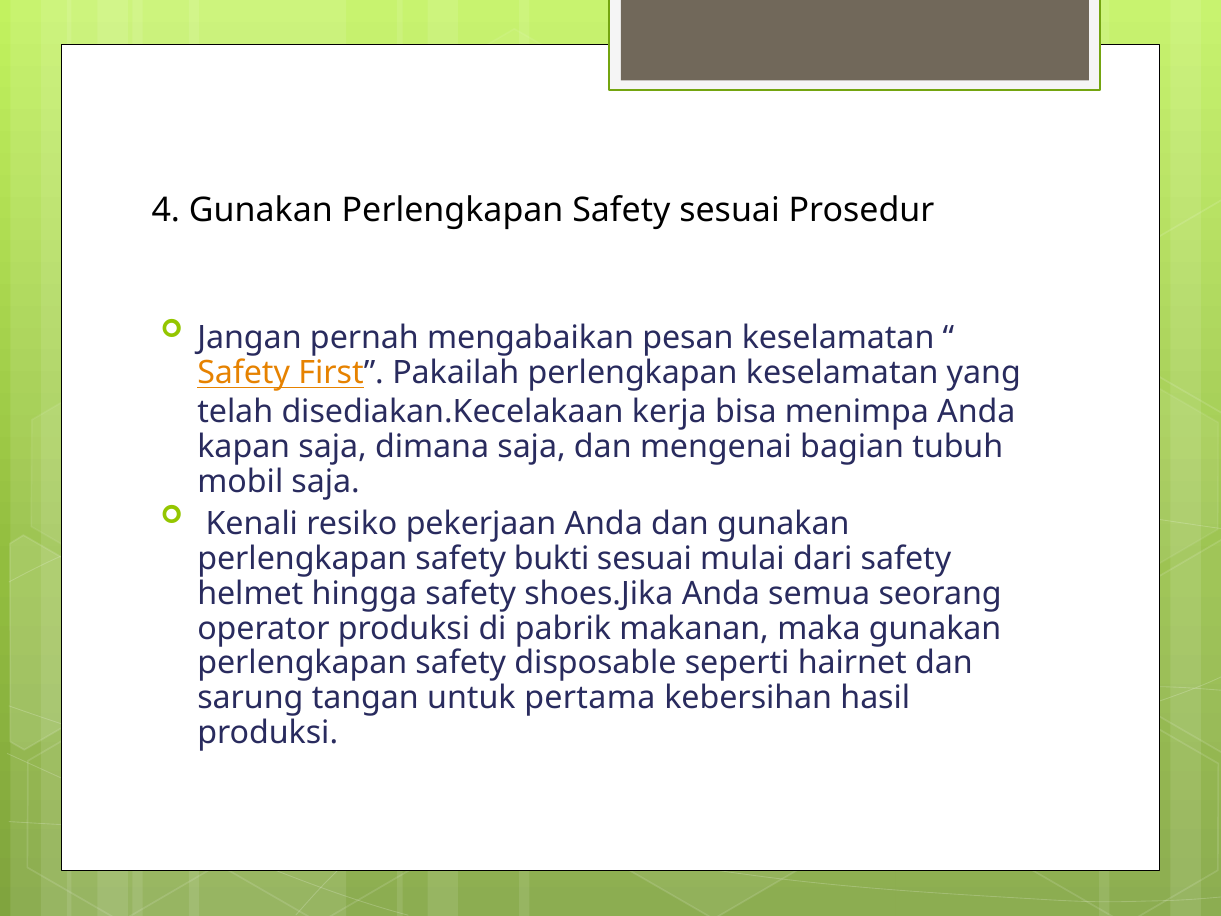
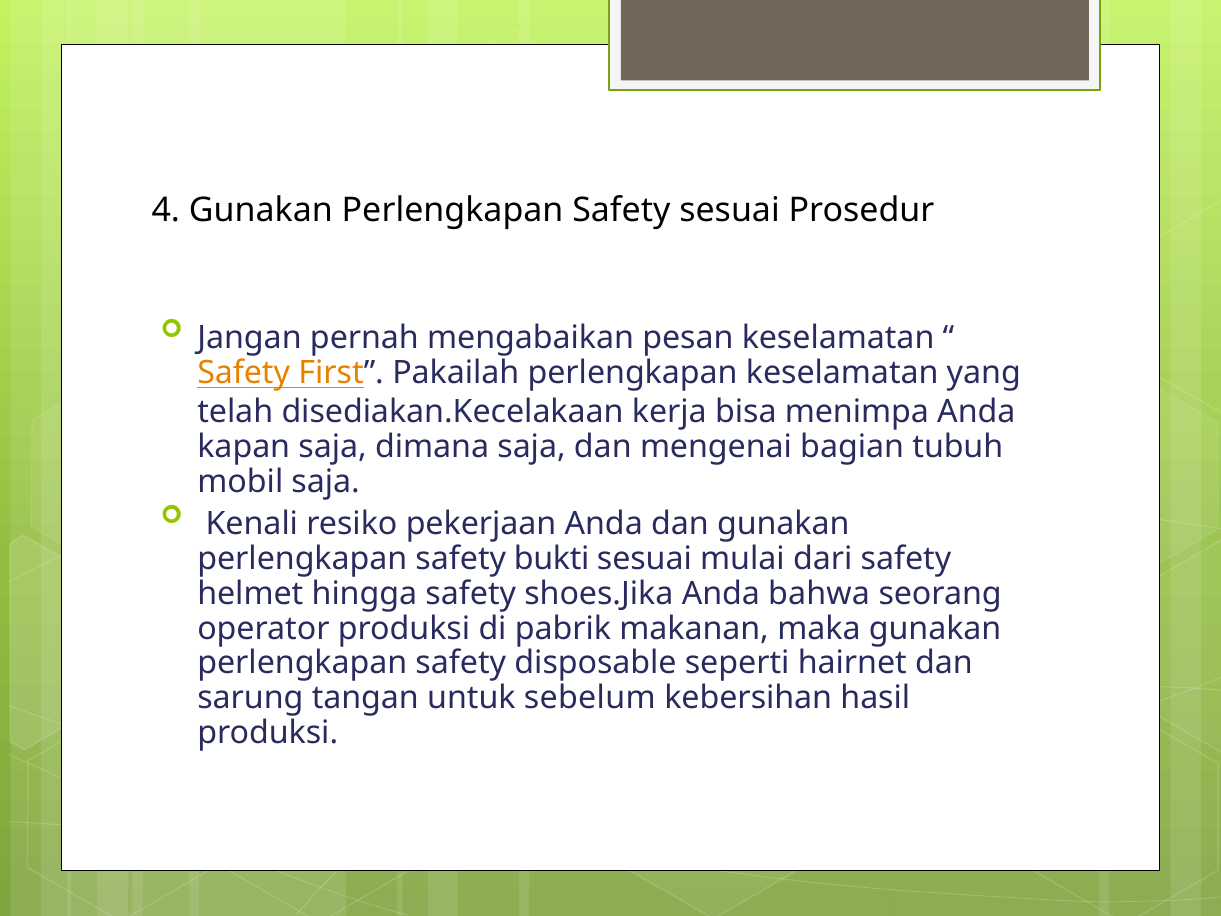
semua: semua -> bahwa (819, 593)
pertama: pertama -> sebelum (590, 698)
